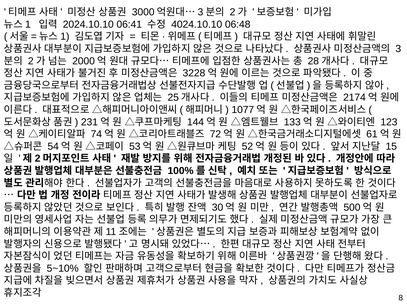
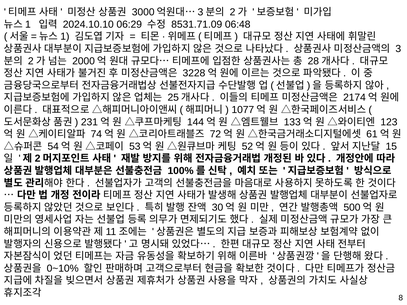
06:41: 06:41 -> 06:29 (129, 24)
4024.10.10: 4024.10.10 -> 8531.71.09 (197, 24)
5~10%: 5~10% -> 0~10% (63, 269)
